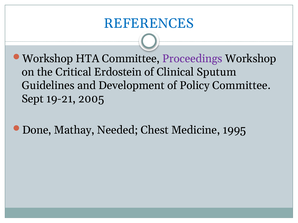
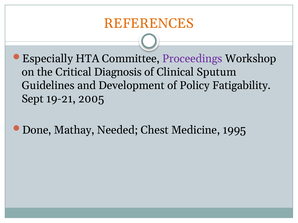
REFERENCES colour: blue -> orange (149, 23)
Workshop: Workshop -> Especially (48, 59)
Erdostein: Erdostein -> Diagnosis (118, 72)
Policy Committee: Committee -> Fatigability (241, 86)
